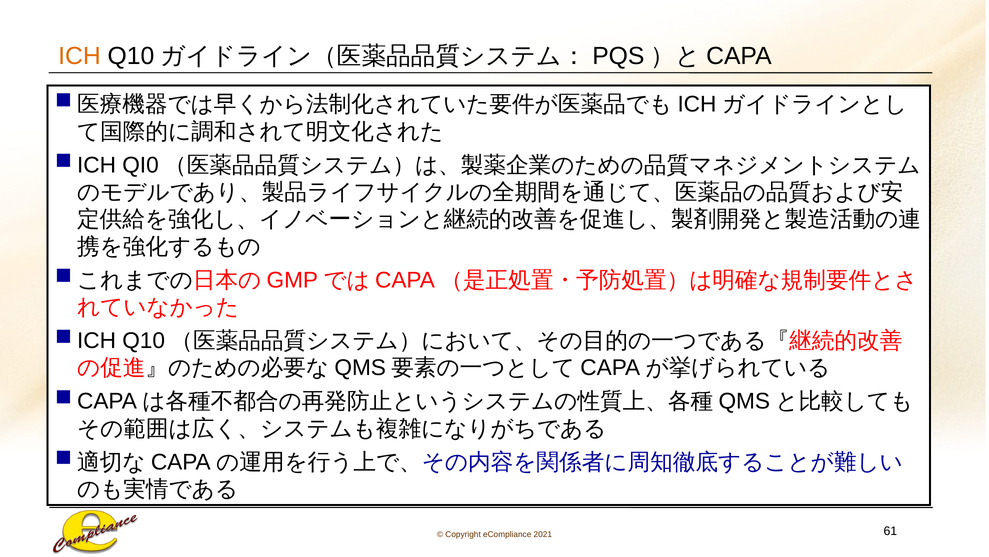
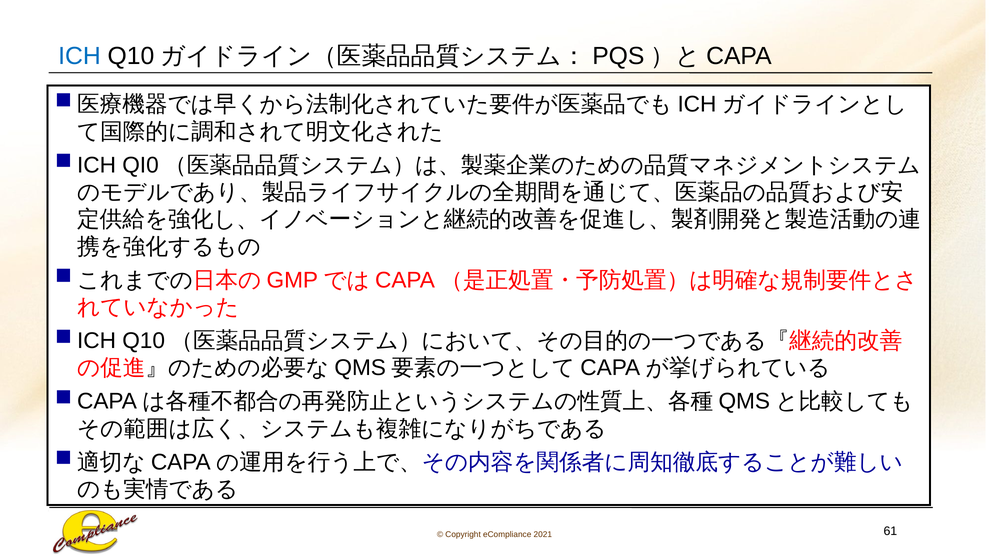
ICH colour: orange -> blue (80, 56)
